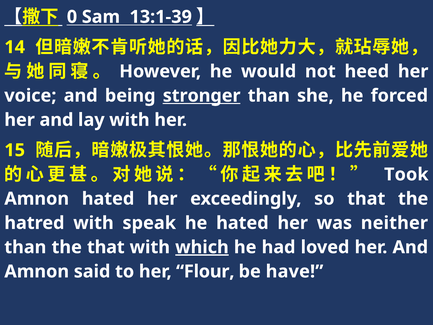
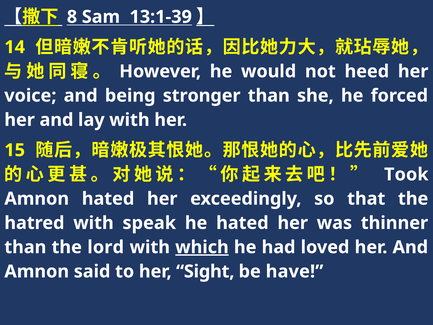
0: 0 -> 8 (72, 17)
stronger underline: present -> none (202, 96)
neither: neither -> thinner (394, 223)
the that: that -> lord (106, 247)
Flour: Flour -> Sight (205, 271)
